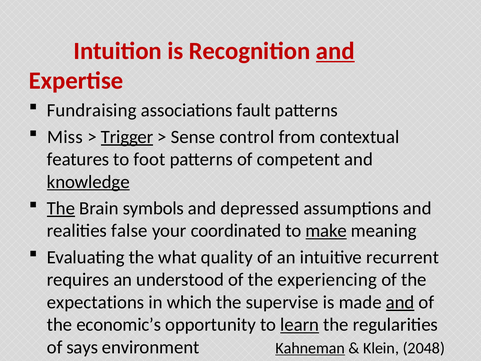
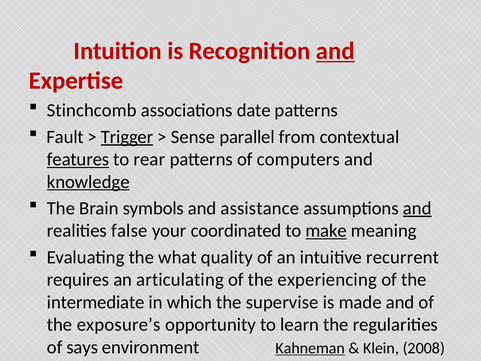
Fundraising: Fundraising -> Stinchcomb (92, 110)
fault: fault -> date (254, 110)
Miss: Miss -> Fault (65, 137)
control: control -> parallel (247, 137)
features underline: none -> present (78, 159)
foot: foot -> rear (149, 159)
competent: competent -> computers (298, 159)
The underline: present -> none (61, 208)
depressed: depressed -> assistance (260, 208)
and underline: none -> present (417, 208)
understood: understood -> articulating (180, 280)
expectations: expectations -> intermediate (96, 302)
and underline: present -> none (400, 302)
economic’s: economic’s -> exposure’s (119, 325)
learn underline: present -> none (300, 325)
2048: 2048 -> 2008 (424, 348)
